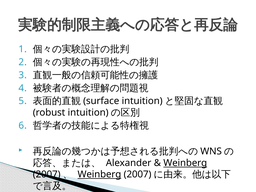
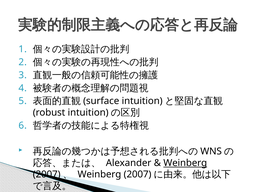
Weinberg underline: present -> none (99, 174)
